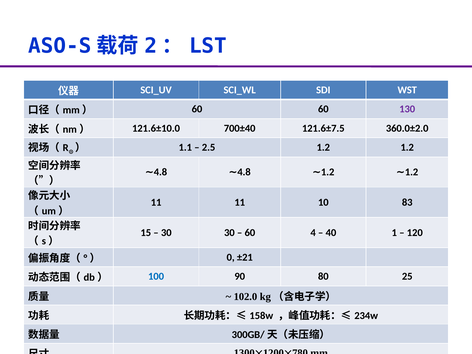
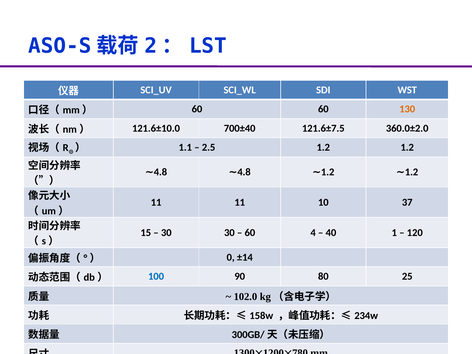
130 colour: purple -> orange (407, 109)
83: 83 -> 37 (407, 202)
±21: ±21 -> ±14 (245, 257)
